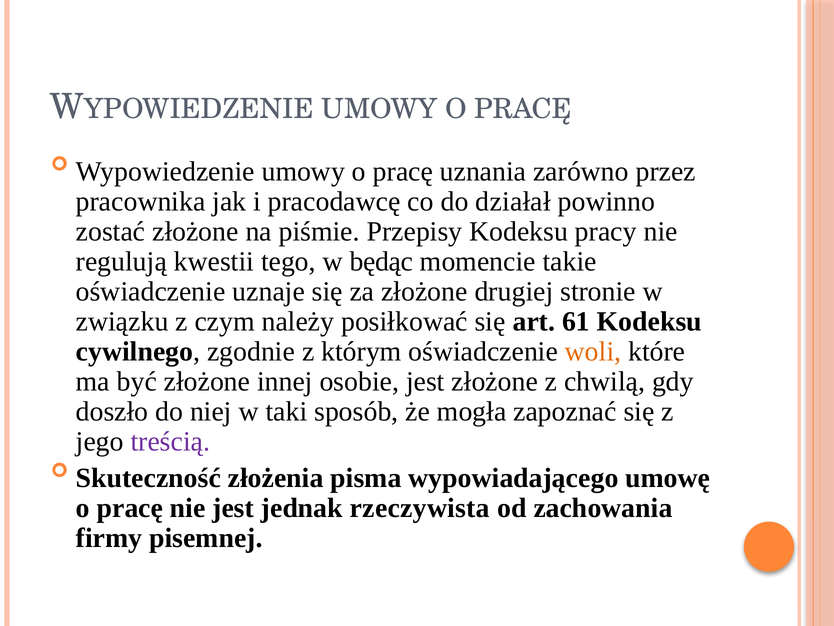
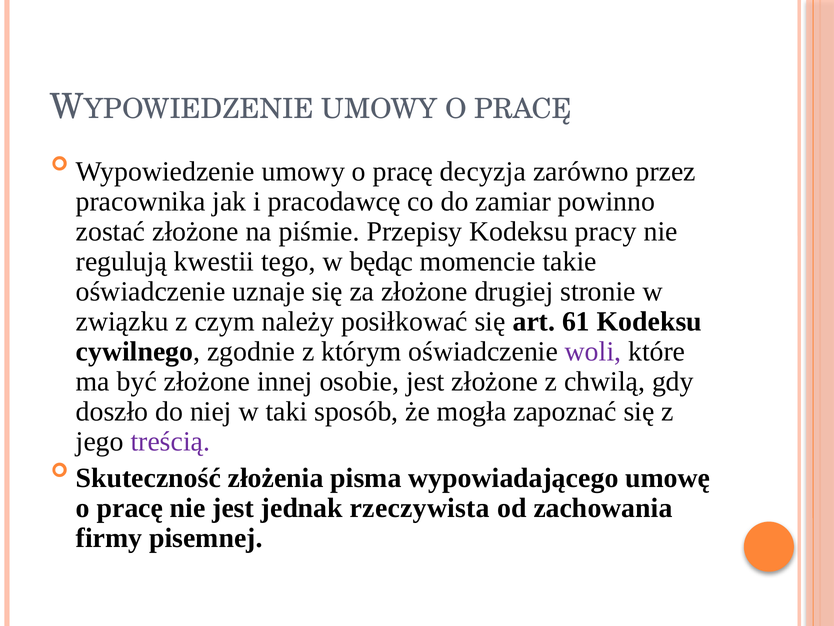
uznania: uznania -> decyzja (483, 171)
działał: działał -> zamiar (513, 201)
woli colour: orange -> purple (593, 351)
